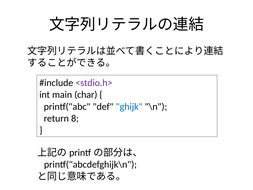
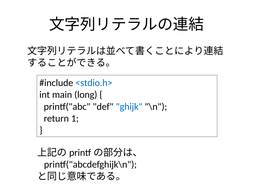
<stdio.h> colour: purple -> blue (94, 83)
char: char -> long (86, 95)
8: 8 -> 1 (75, 118)
